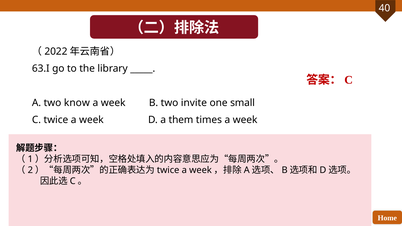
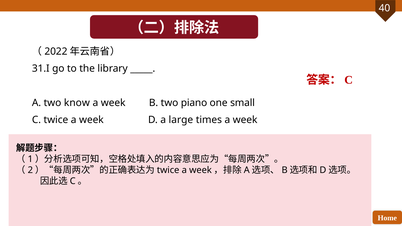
63.I: 63.I -> 31.I (41, 69)
invite: invite -> piano (194, 103)
them: them -> large (181, 120)
